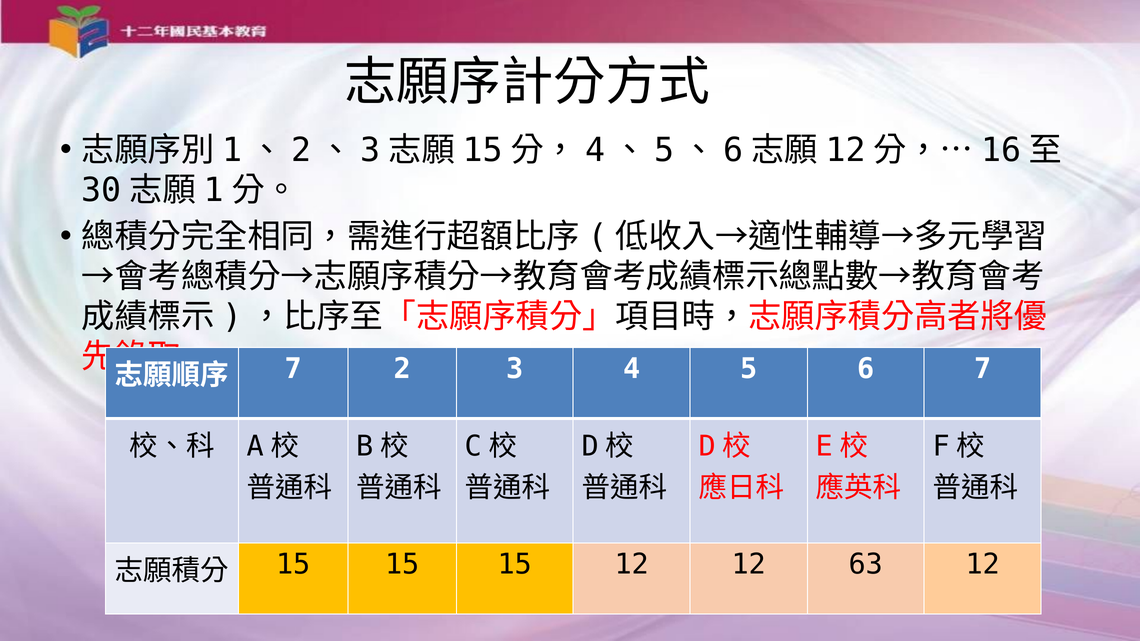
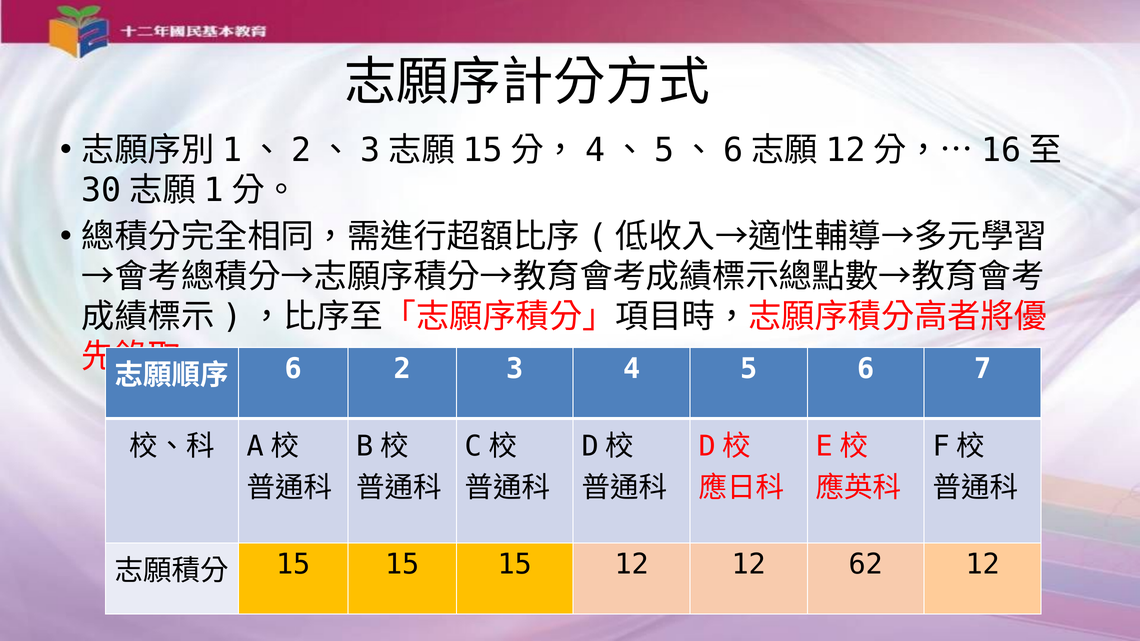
7: 7 -> 6 (293, 369)
63: 63 -> 62 (866, 564)
